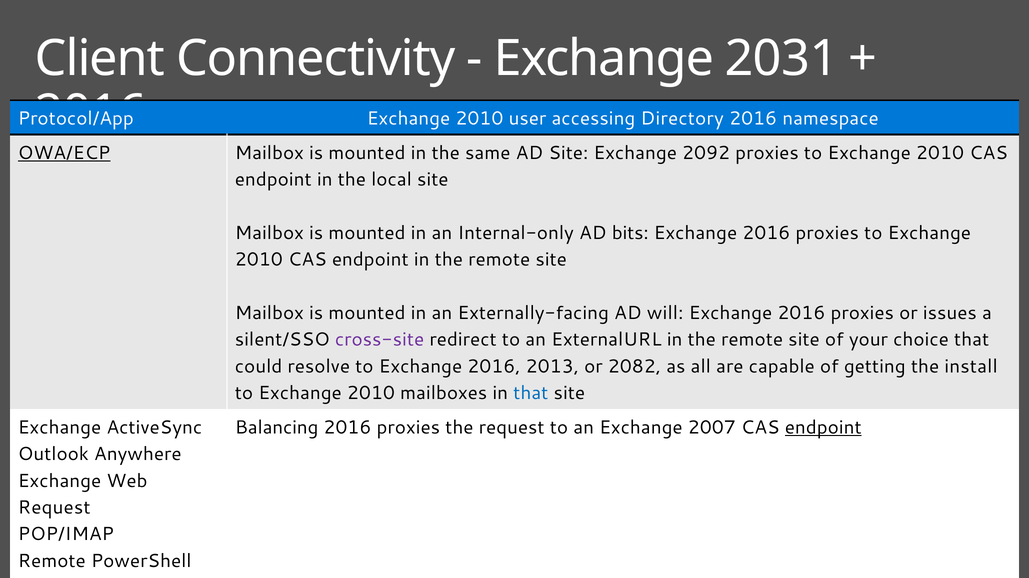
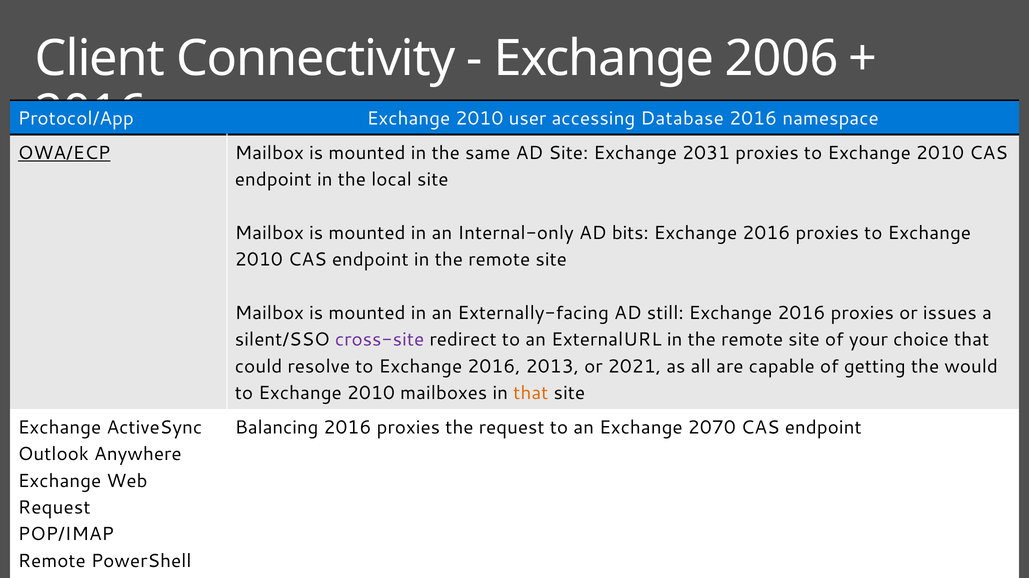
2031: 2031 -> 2006 (781, 59)
Directory: Directory -> Database (682, 119)
2092: 2092 -> 2031 (706, 153)
will: will -> still (665, 313)
2082: 2082 -> 2021 (634, 367)
install: install -> would (971, 367)
that colour: blue -> orange (531, 394)
2007: 2007 -> 2070 (712, 428)
endpoint underline: present -> none (823, 428)
